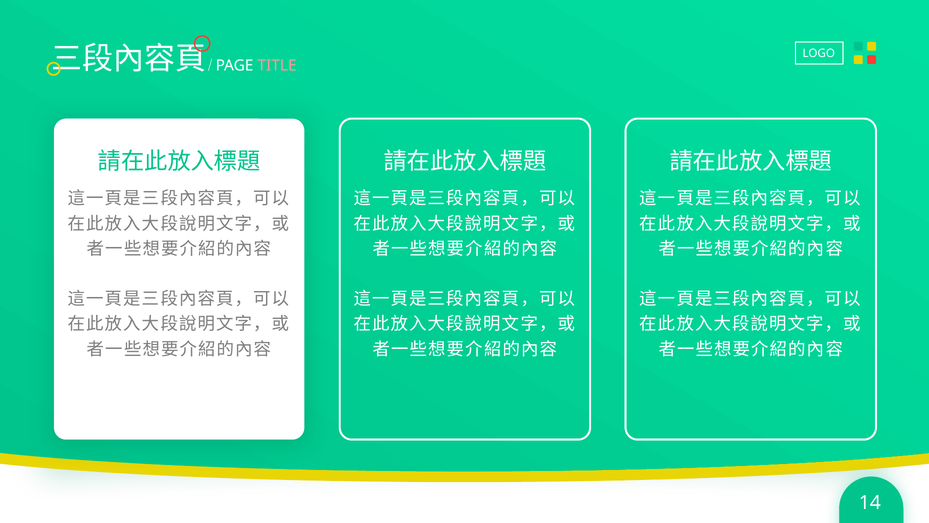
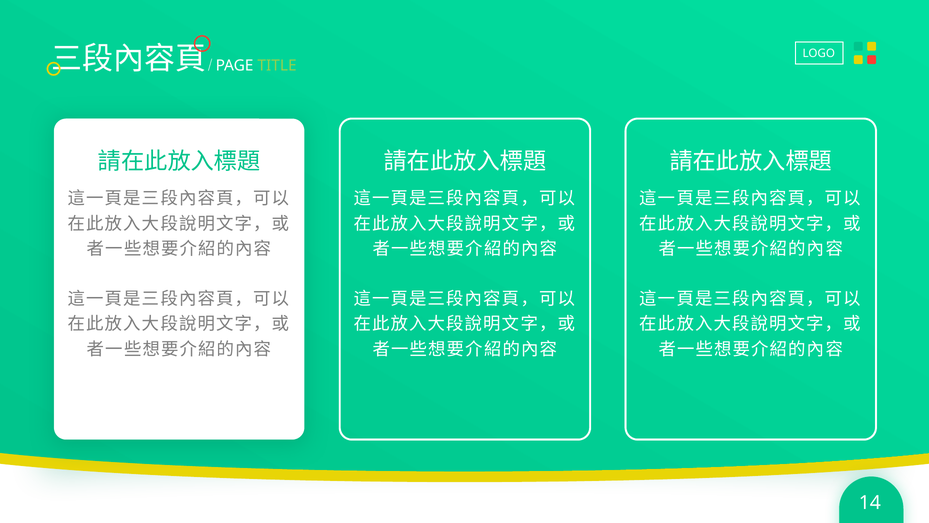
TITLE colour: pink -> light green (277, 66)
